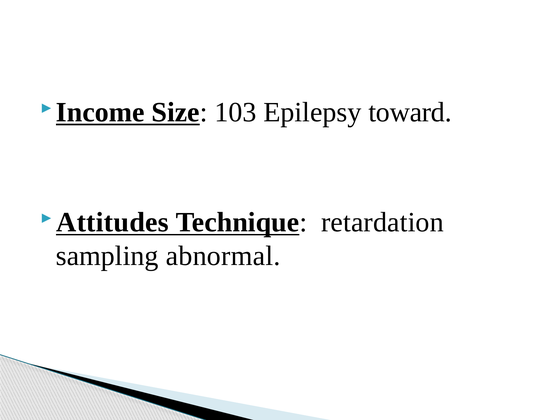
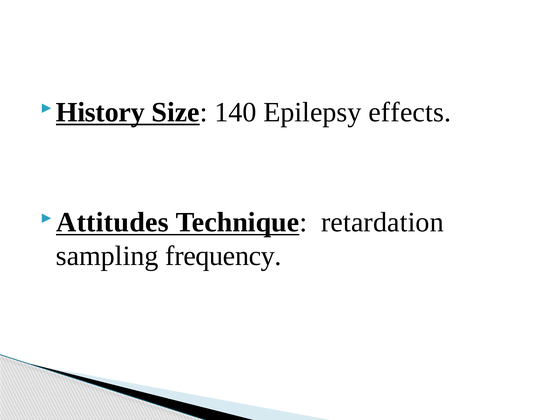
Income: Income -> History (100, 112)
103: 103 -> 140 (235, 112)
toward: toward -> effects (410, 112)
abnormal: abnormal -> frequency (223, 256)
